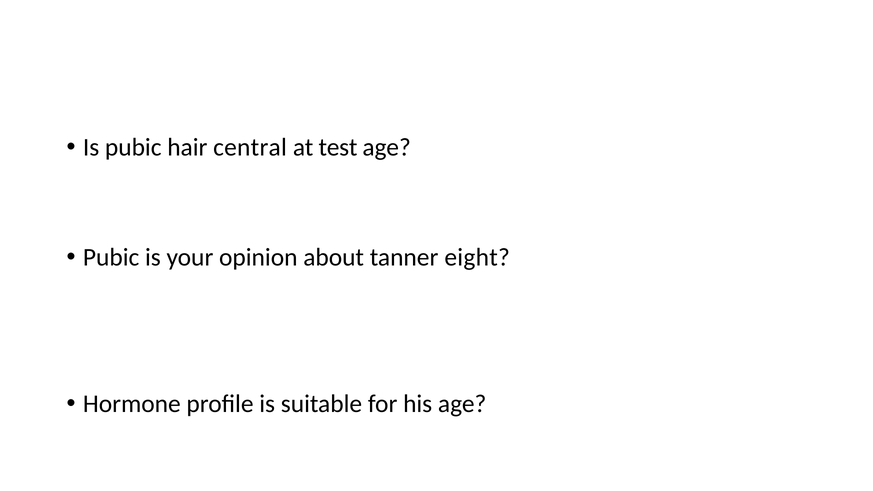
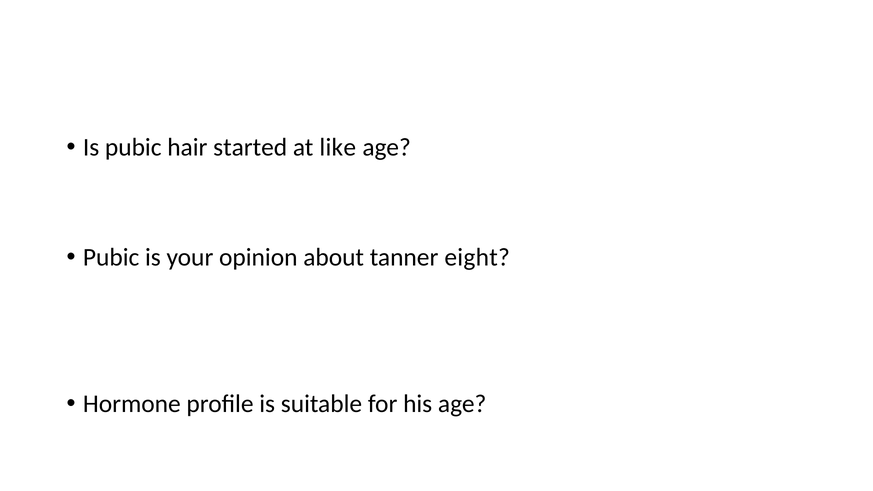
central: central -> started (250, 148)
test: test -> like (338, 148)
